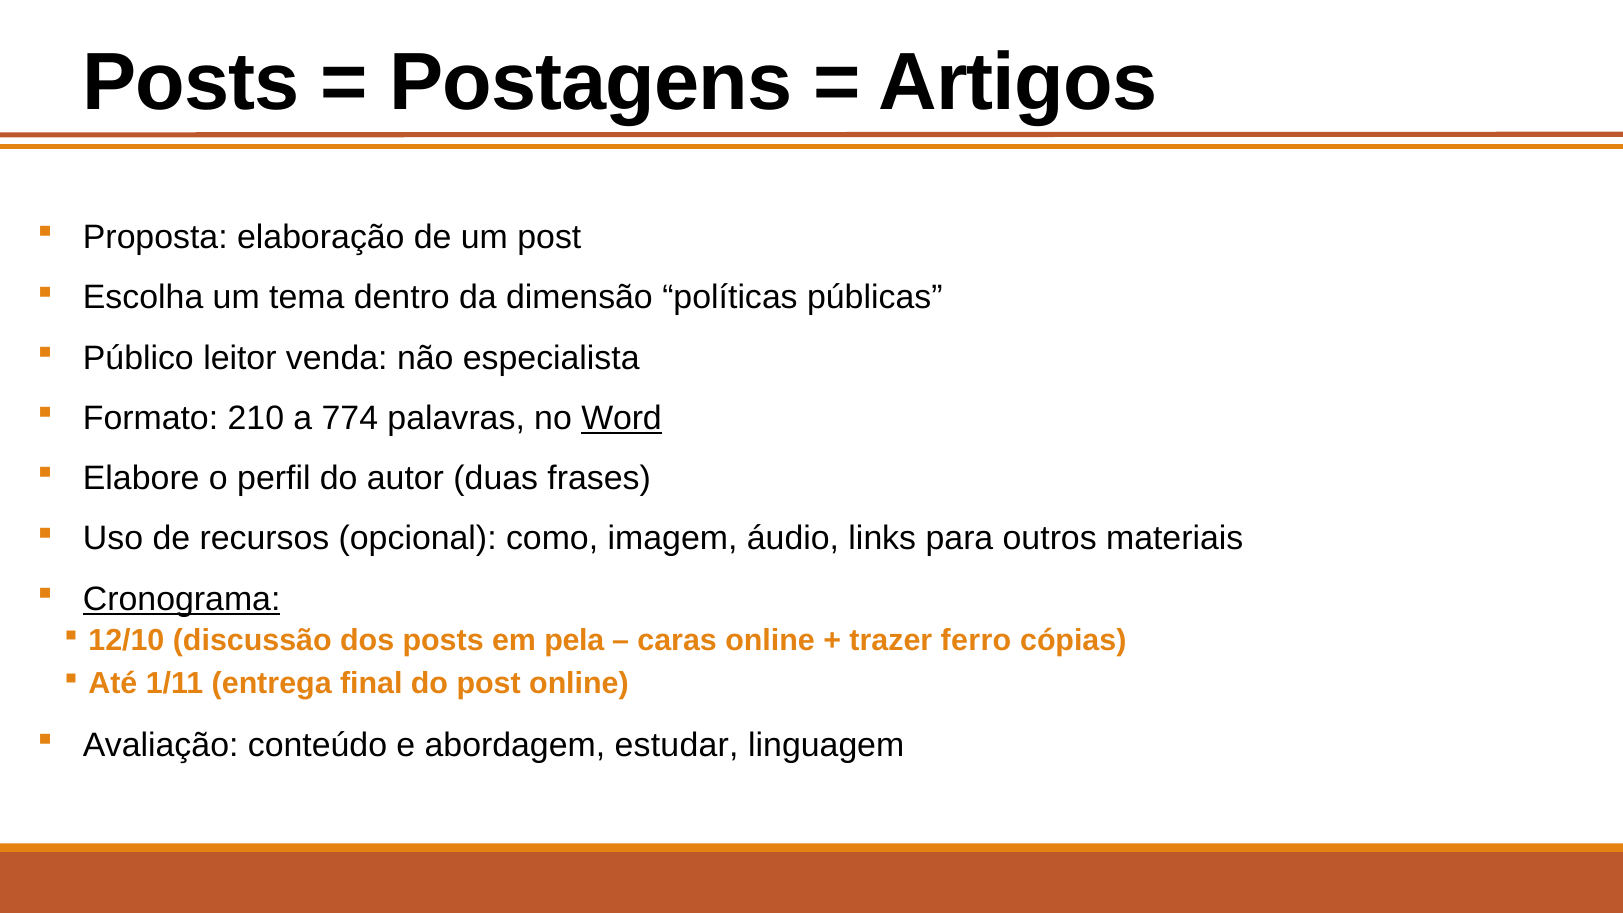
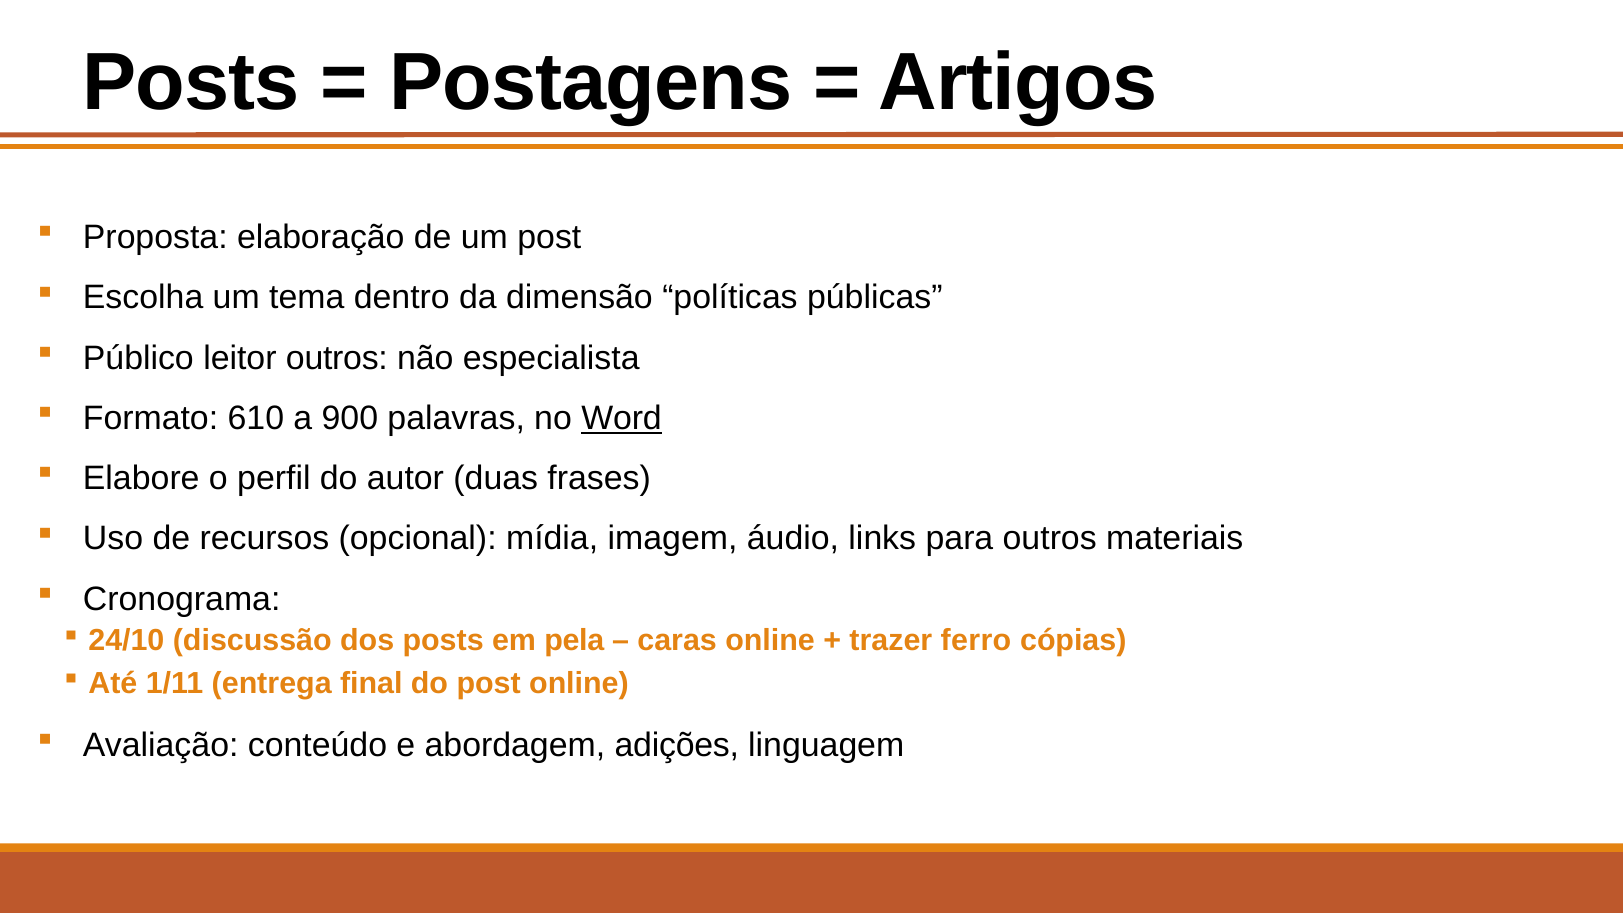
leitor venda: venda -> outros (337, 358)
210: 210 -> 610 (256, 418)
774: 774 -> 900 (350, 418)
como: como -> mídia (552, 539)
Cronograma underline: present -> none (182, 599)
12/10: 12/10 -> 24/10 (126, 641)
estudar: estudar -> adições (677, 745)
